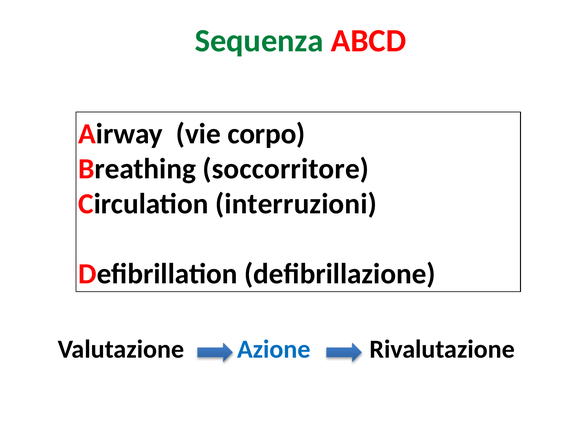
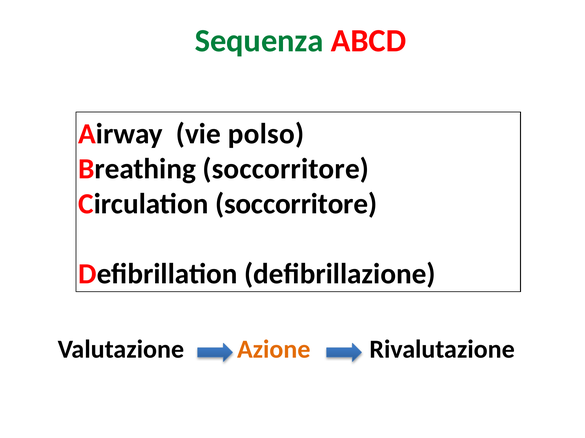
corpo: corpo -> polso (266, 134)
Circulation interruzioni: interruzioni -> soccorritore (296, 204)
Azione colour: blue -> orange (274, 350)
